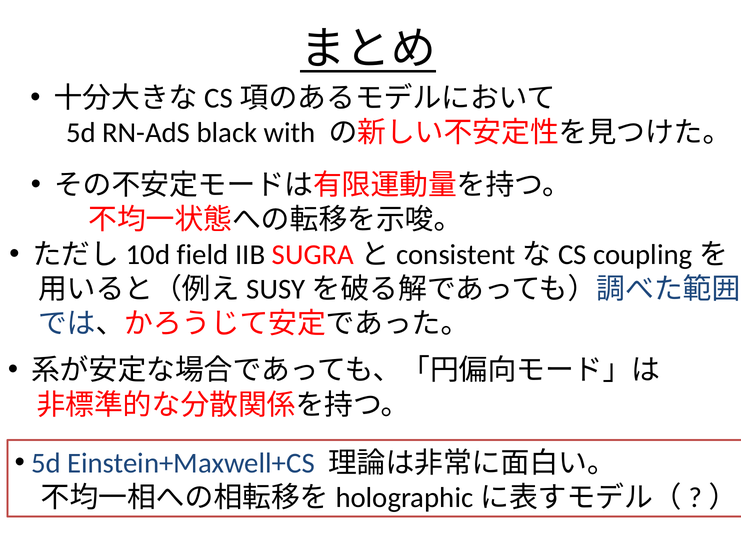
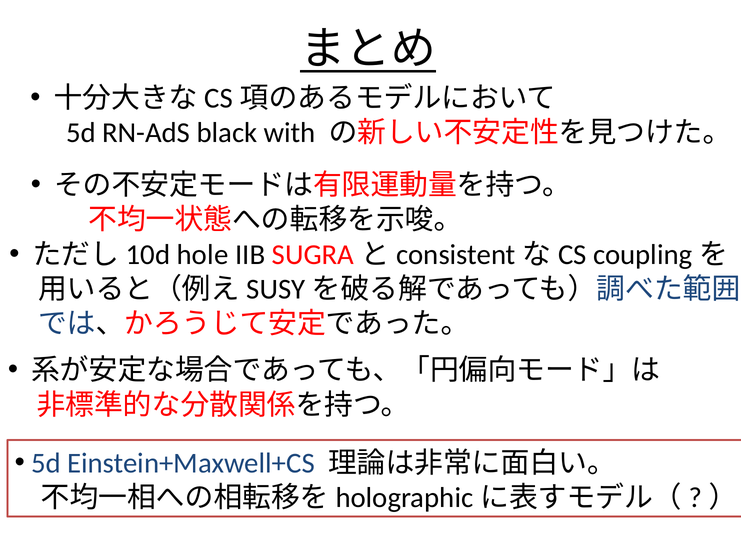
field: field -> hole (203, 254)
